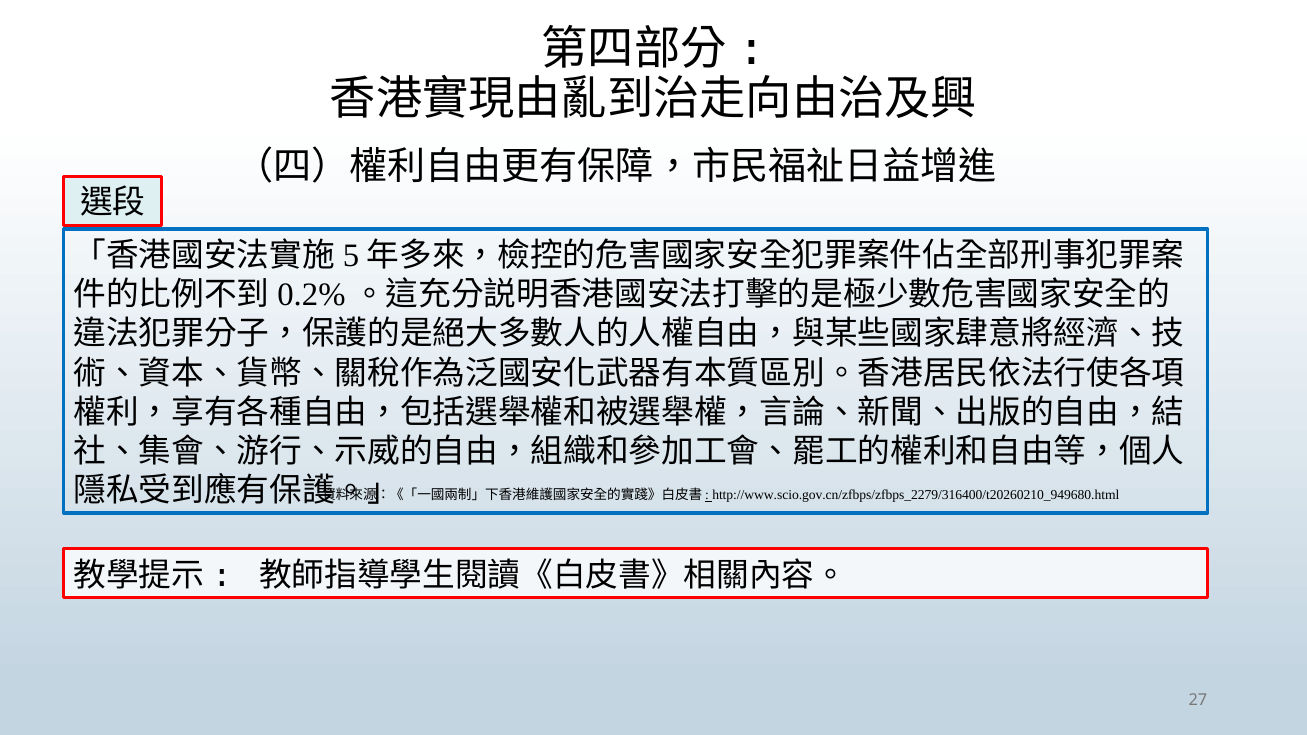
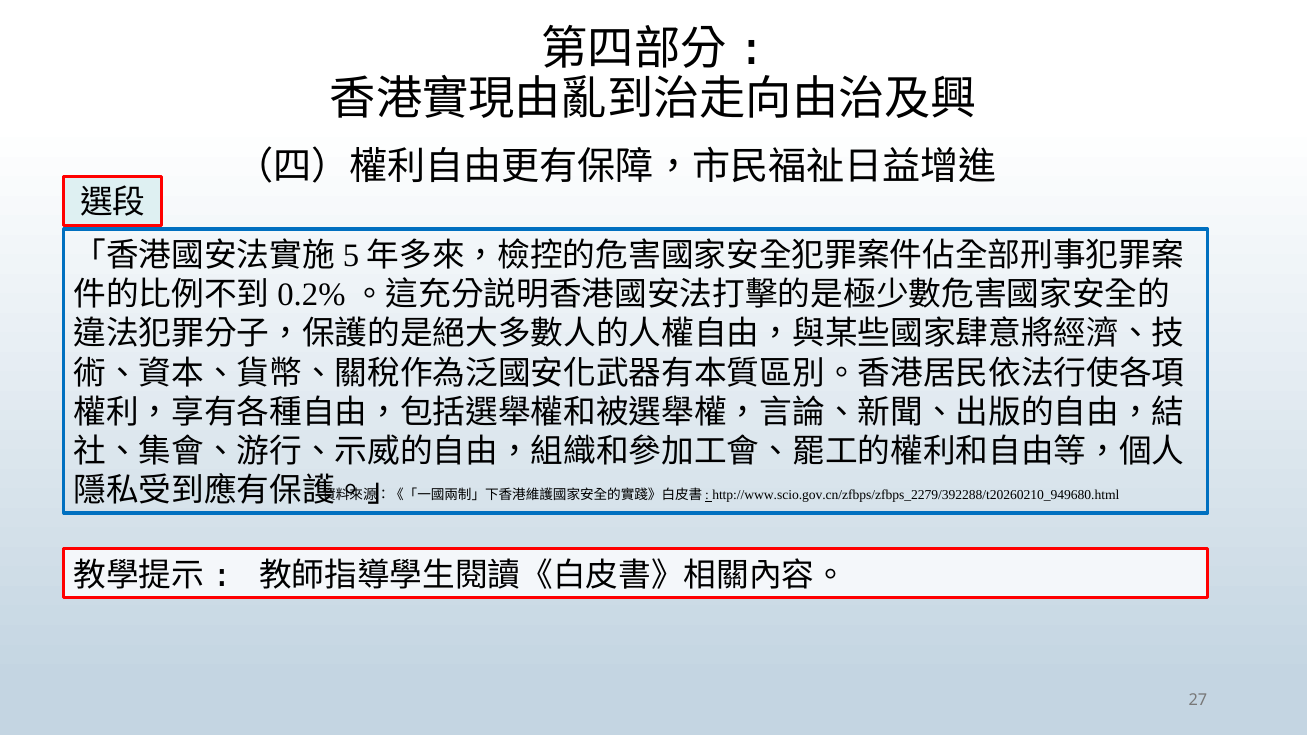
http://www.scio.gov.cn/zfbps/zfbps_2279/316400/t20260210_949680.html: http://www.scio.gov.cn/zfbps/zfbps_2279/316400/t20260210_949680.html -> http://www.scio.gov.cn/zfbps/zfbps_2279/392288/t20260210_949680.html (916, 495)
